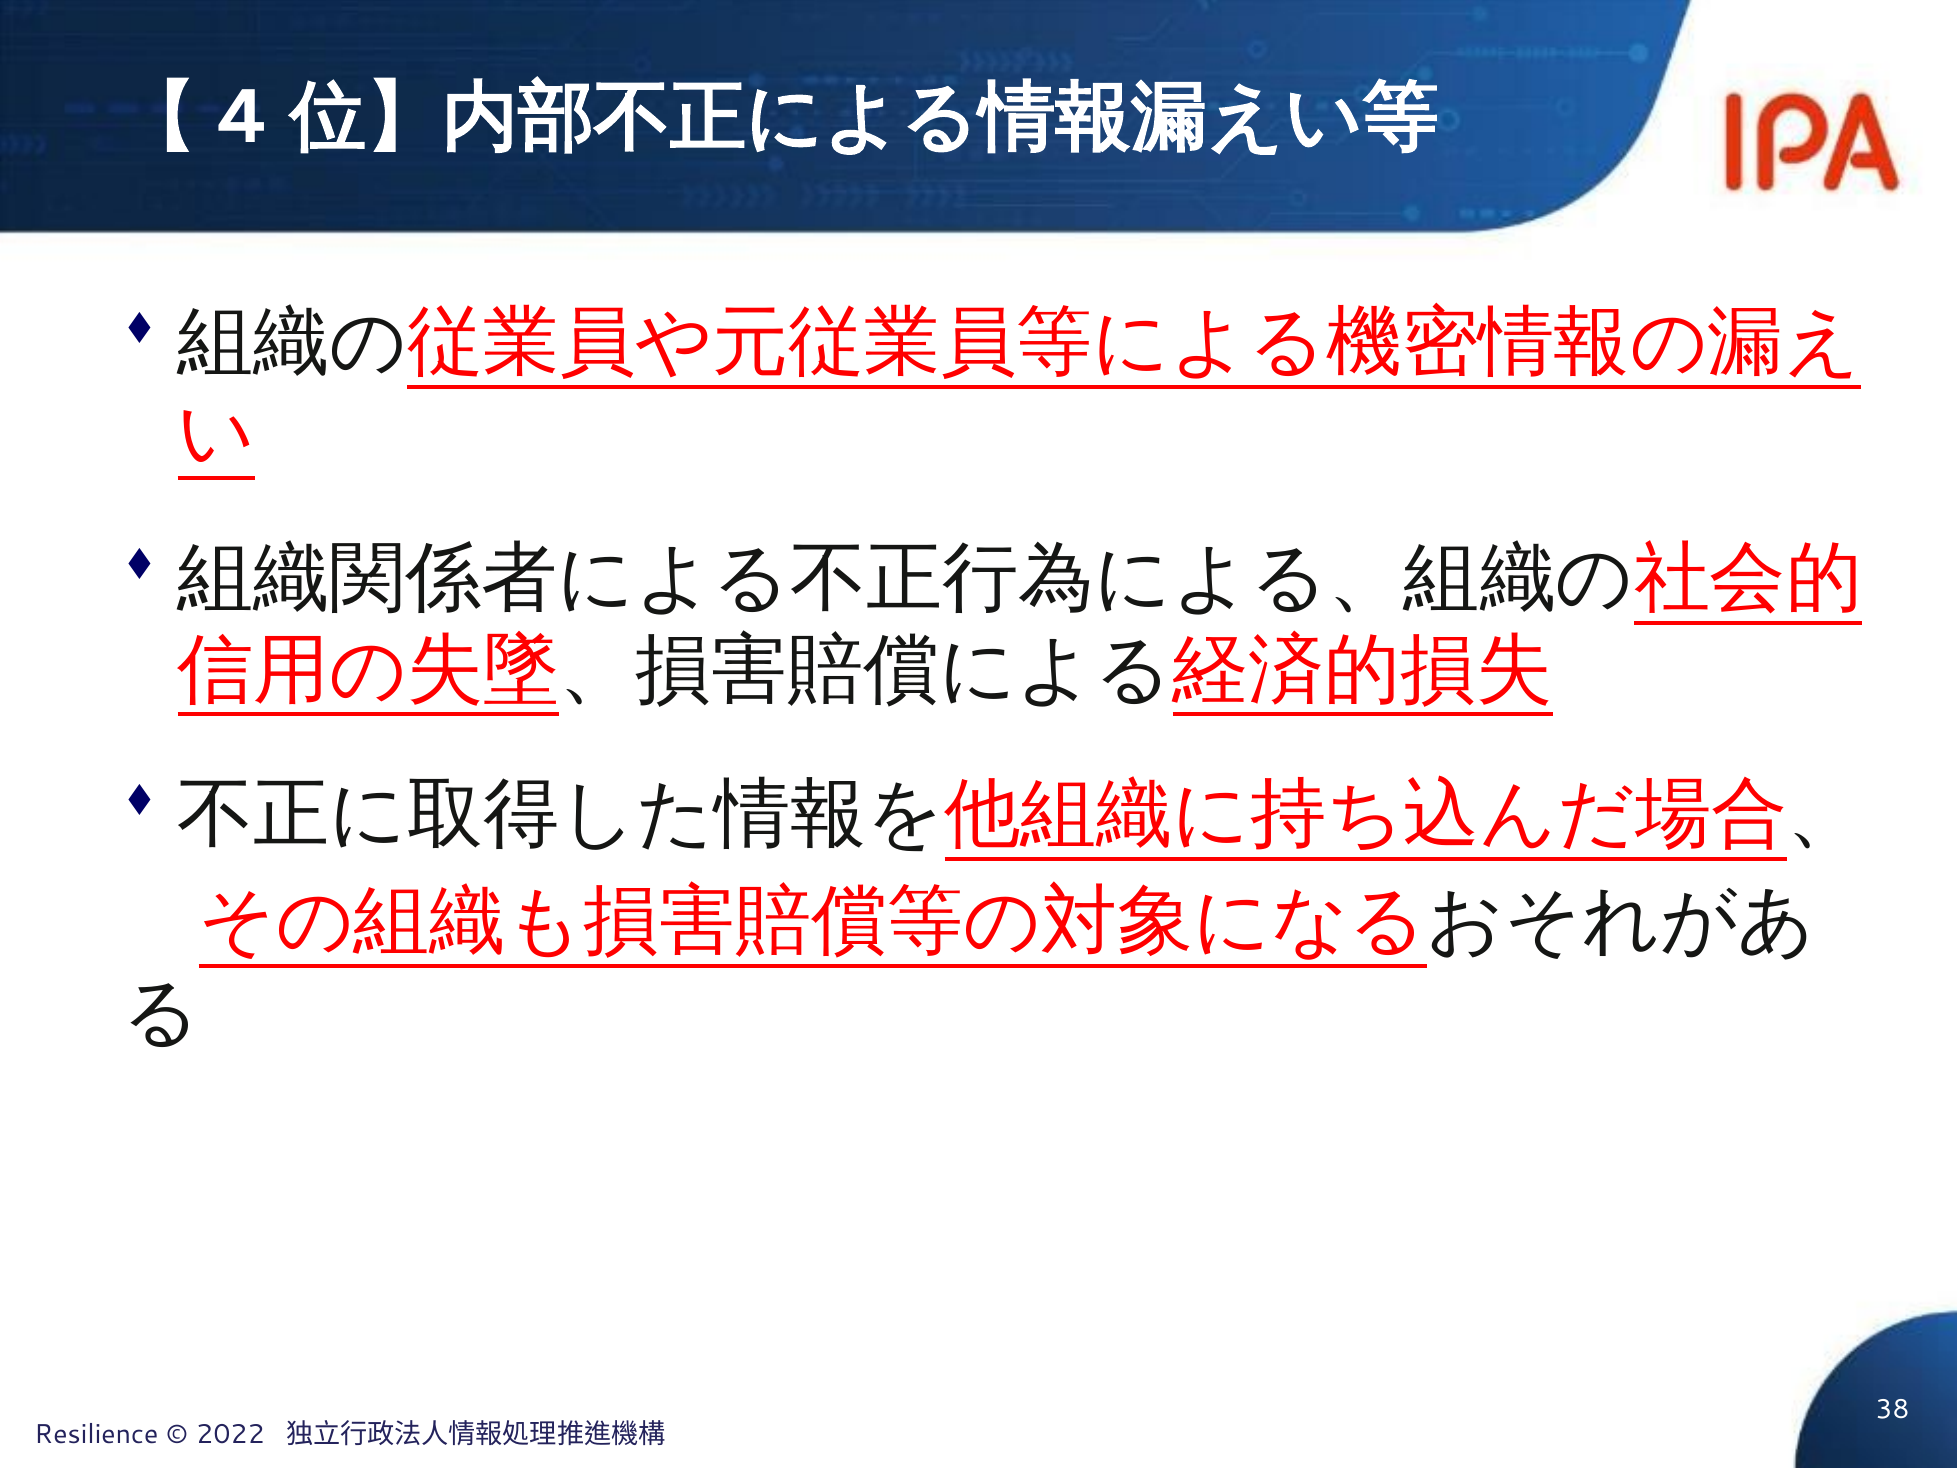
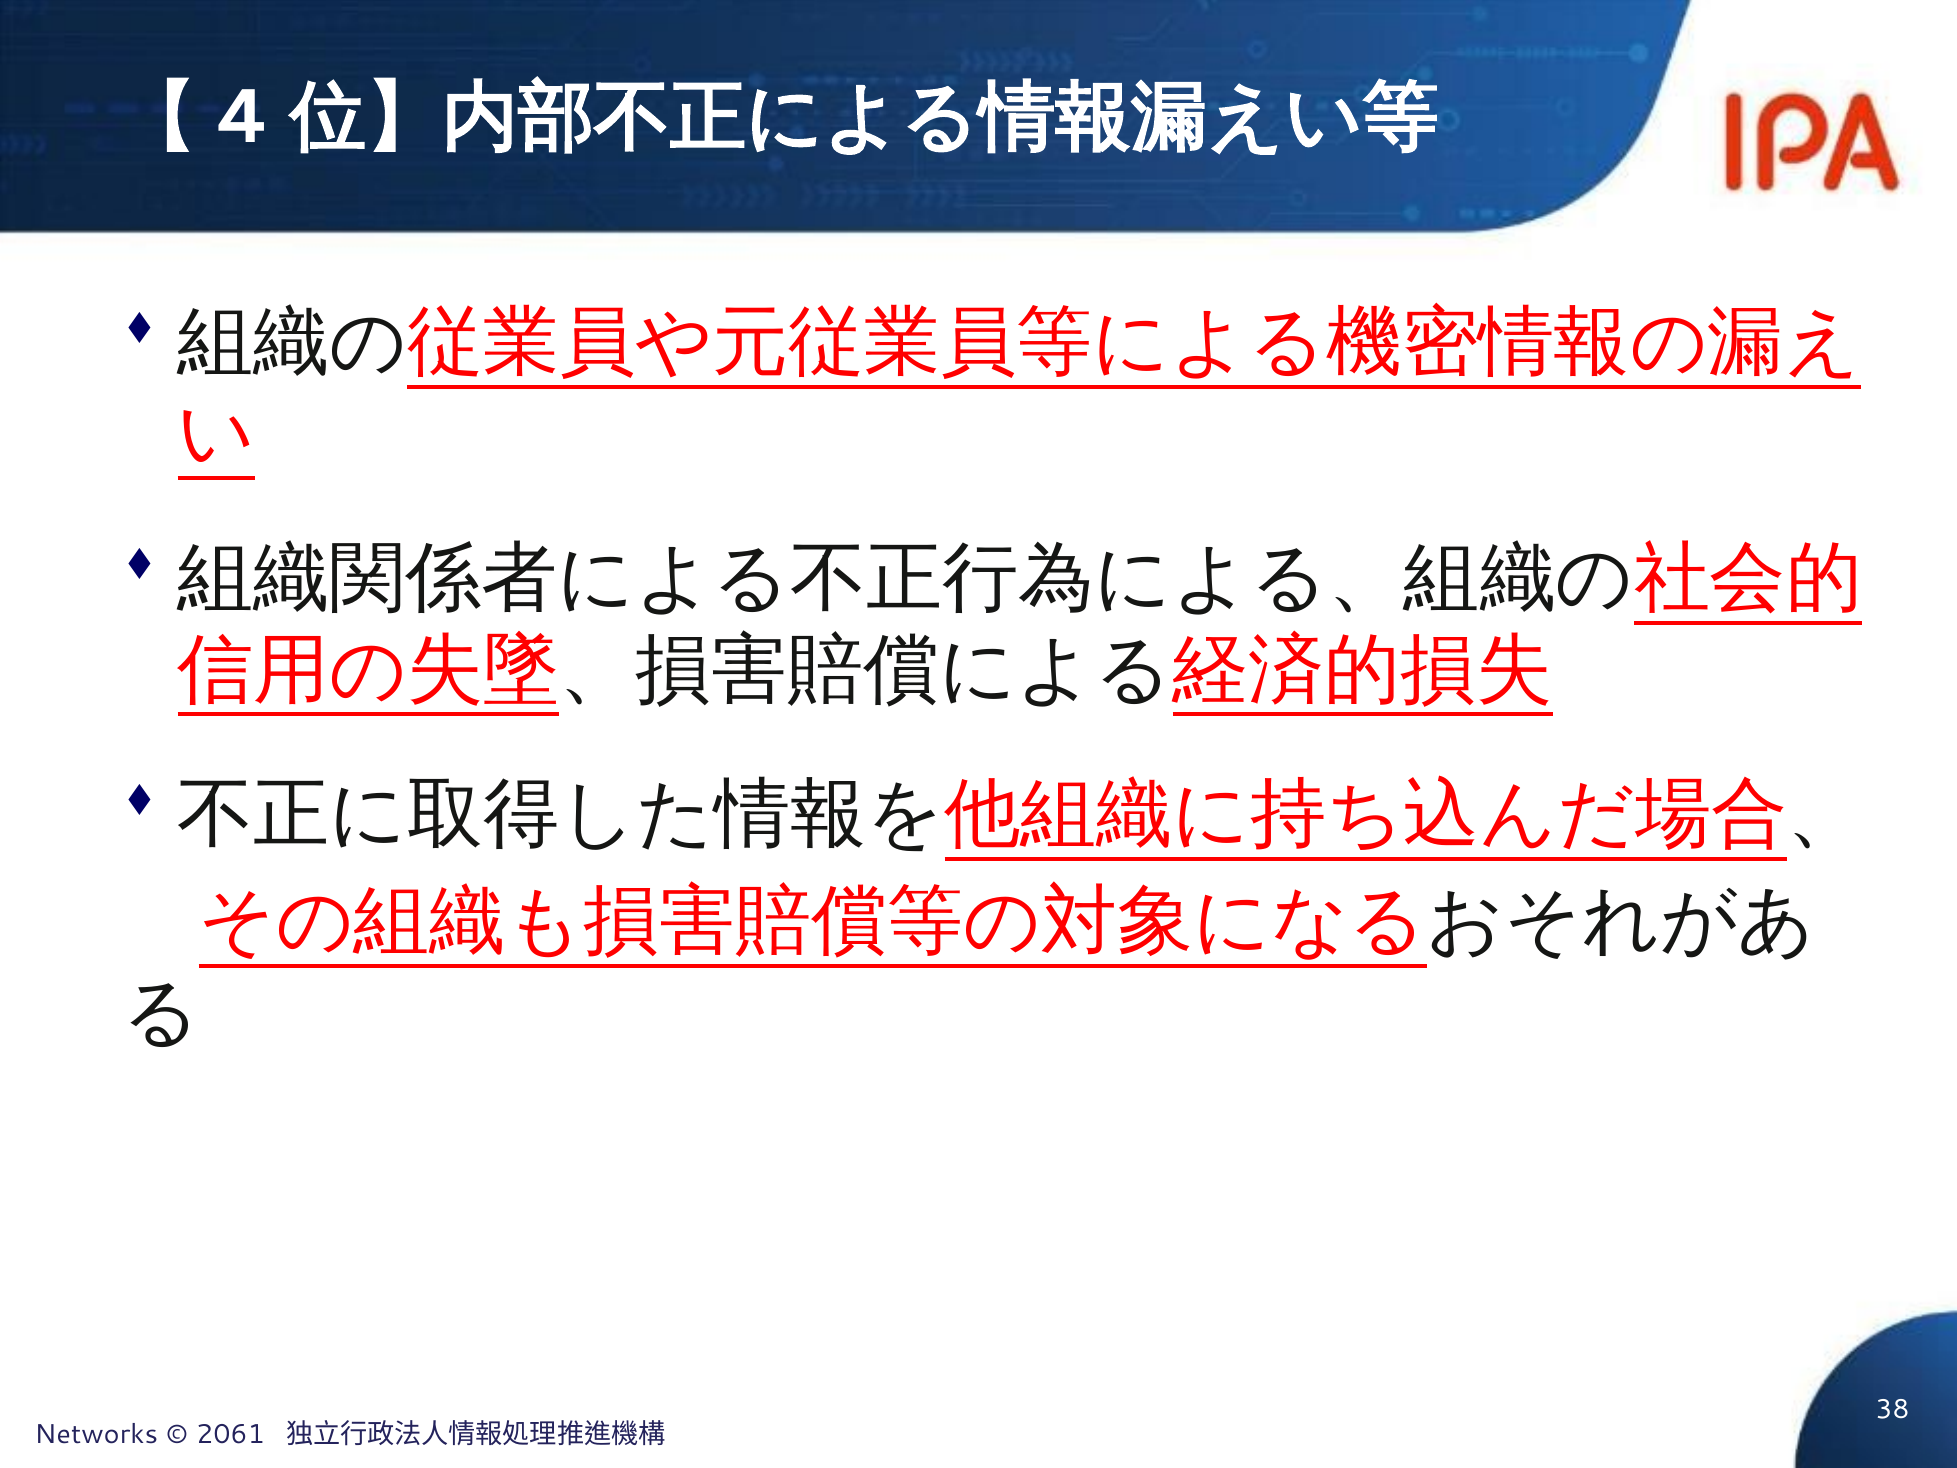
Resilience: Resilience -> Networks (96, 1434)
2022: 2022 -> 2061 (231, 1434)
